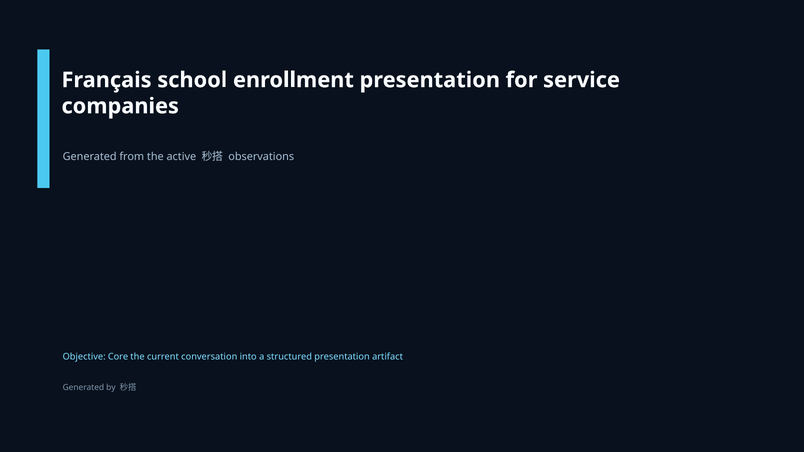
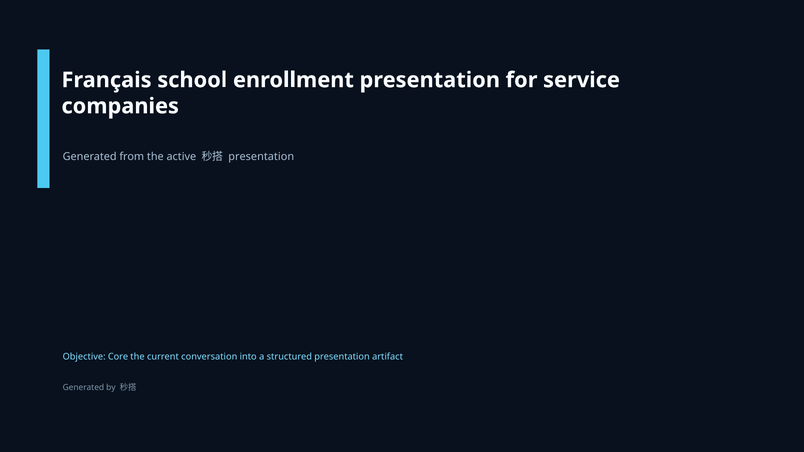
observations: observations -> presentation (261, 157)
